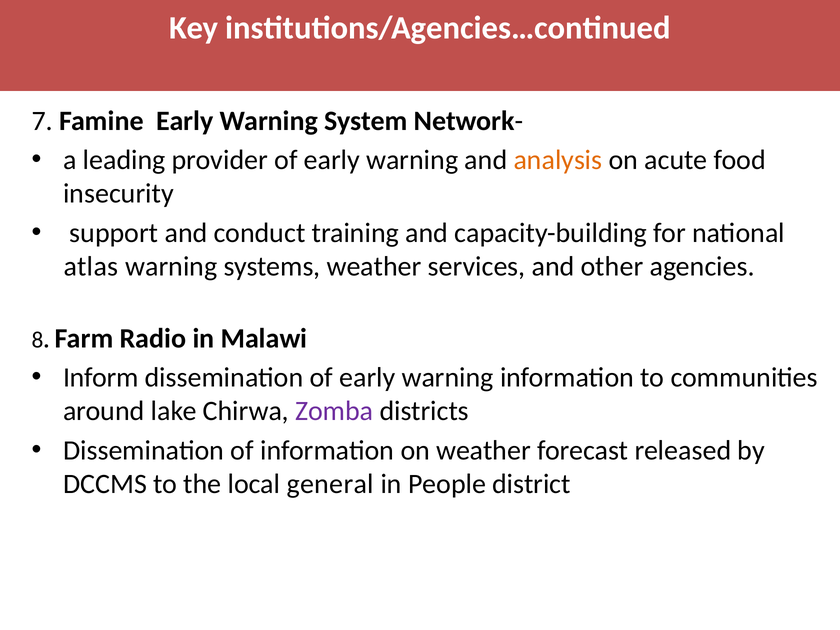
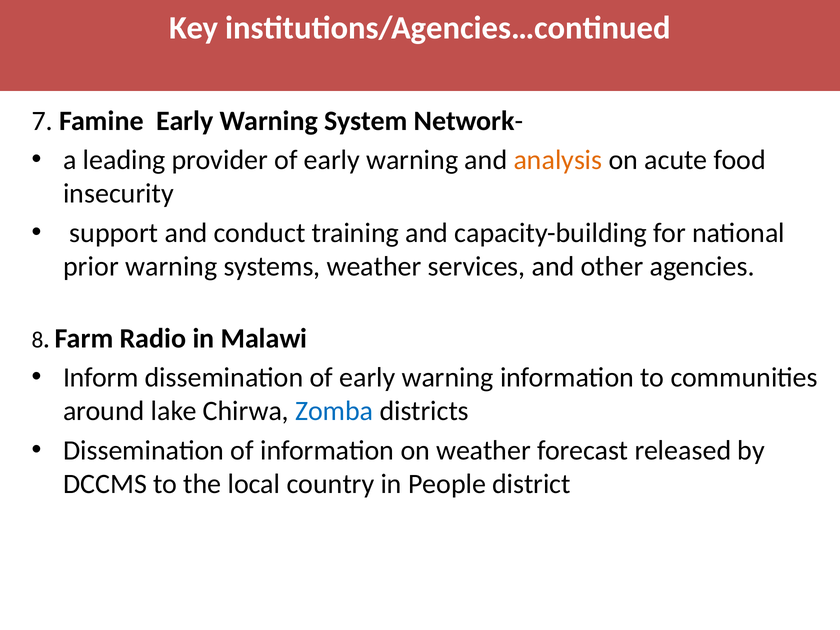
atlas: atlas -> prior (91, 267)
Zomba colour: purple -> blue (334, 411)
general: general -> country (330, 484)
